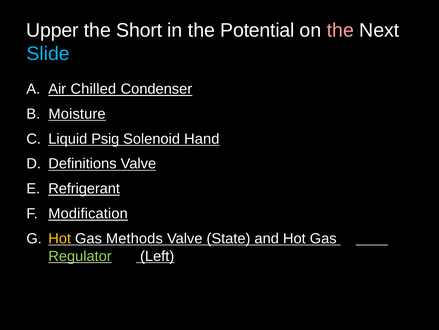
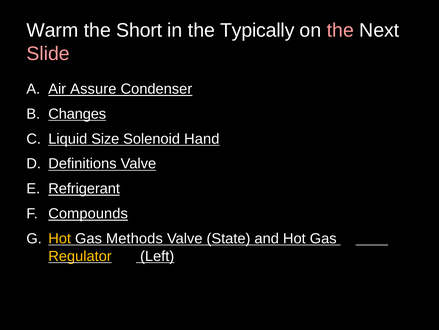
Upper: Upper -> Warm (52, 30)
Potential: Potential -> Typically (257, 30)
Slide colour: light blue -> pink (48, 54)
Chilled: Chilled -> Assure (93, 89)
Moisture: Moisture -> Changes (77, 114)
Psig: Psig -> Size (105, 139)
Modification: Modification -> Compounds (88, 213)
Regulator colour: light green -> yellow (80, 256)
